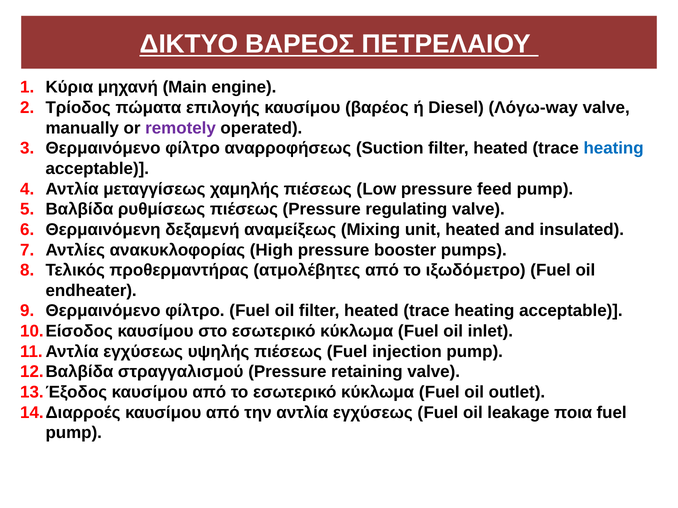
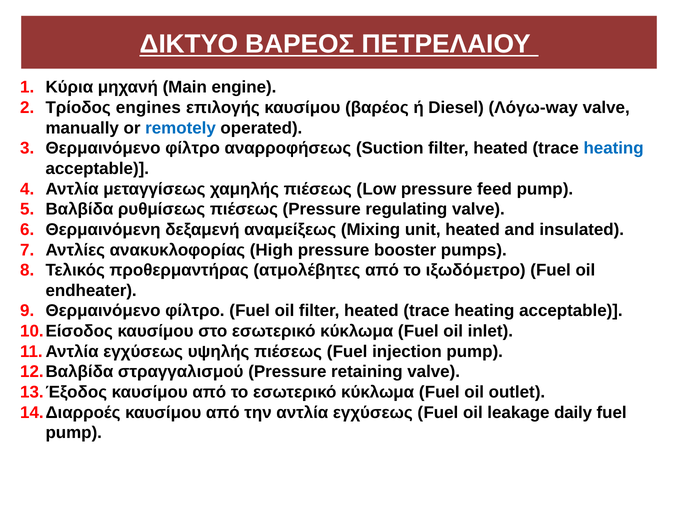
πώματα: πώματα -> engines (148, 108)
remotely colour: purple -> blue (181, 128)
ποια: ποια -> daily (573, 413)
